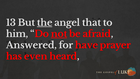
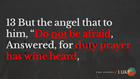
the underline: present -> none (45, 23)
have: have -> duty (86, 45)
even: even -> wine (36, 56)
